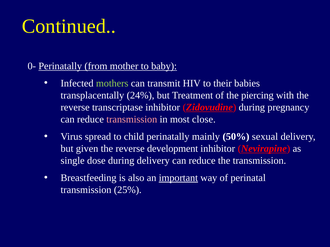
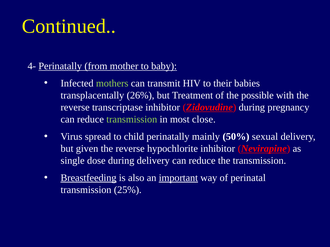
0-: 0- -> 4- (32, 66)
24%: 24% -> 26% (141, 95)
piercing: piercing -> possible (257, 95)
transmission colour: pink -> light green (132, 120)
development: development -> hypochlorite (173, 149)
Breastfeeding underline: none -> present (89, 178)
